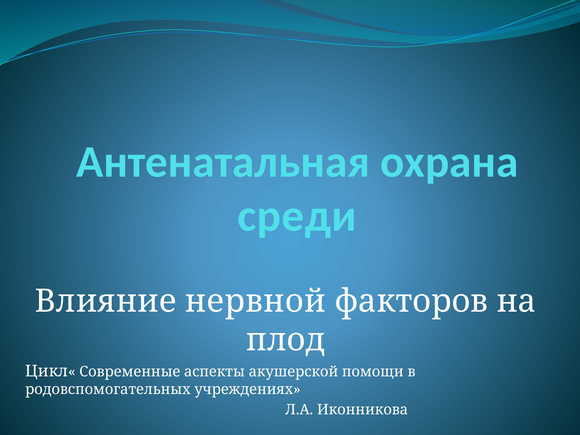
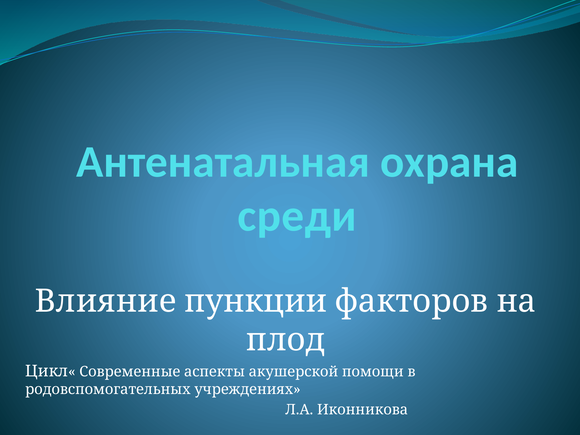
нервной: нервной -> пункции (256, 301)
